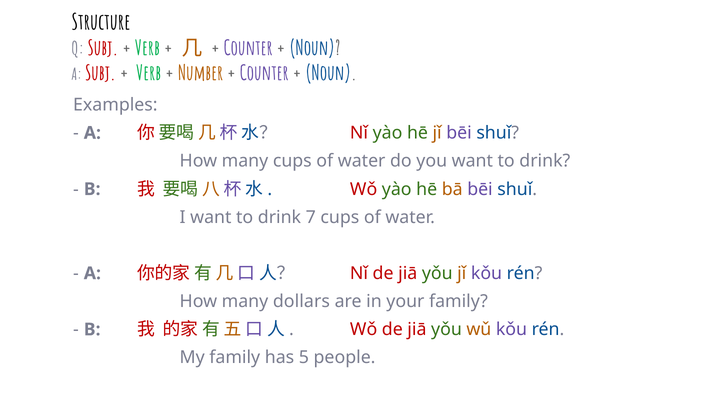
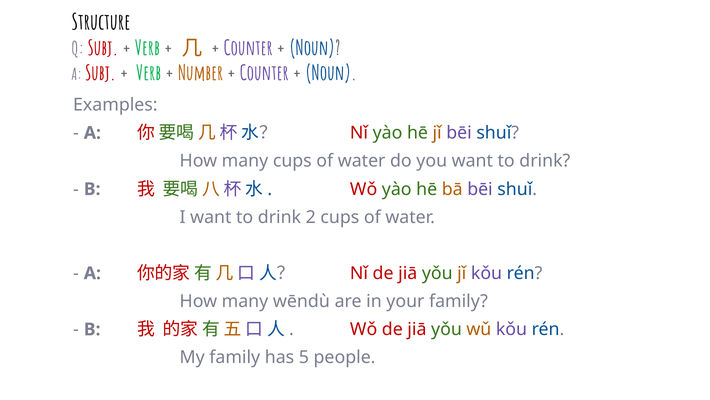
7: 7 -> 2 (311, 217)
dollars: dollars -> wēndù (301, 301)
